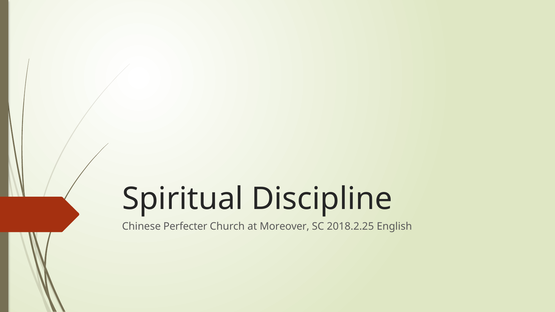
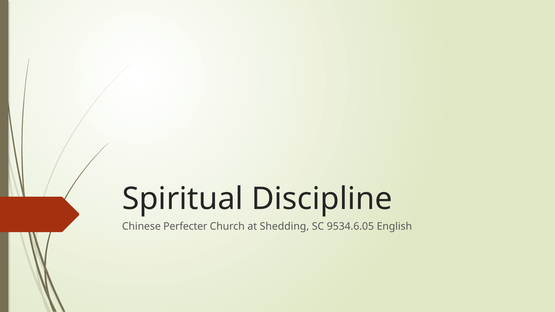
Moreover: Moreover -> Shedding (284, 227)
2018.2.25: 2018.2.25 -> 9534.6.05 (350, 227)
